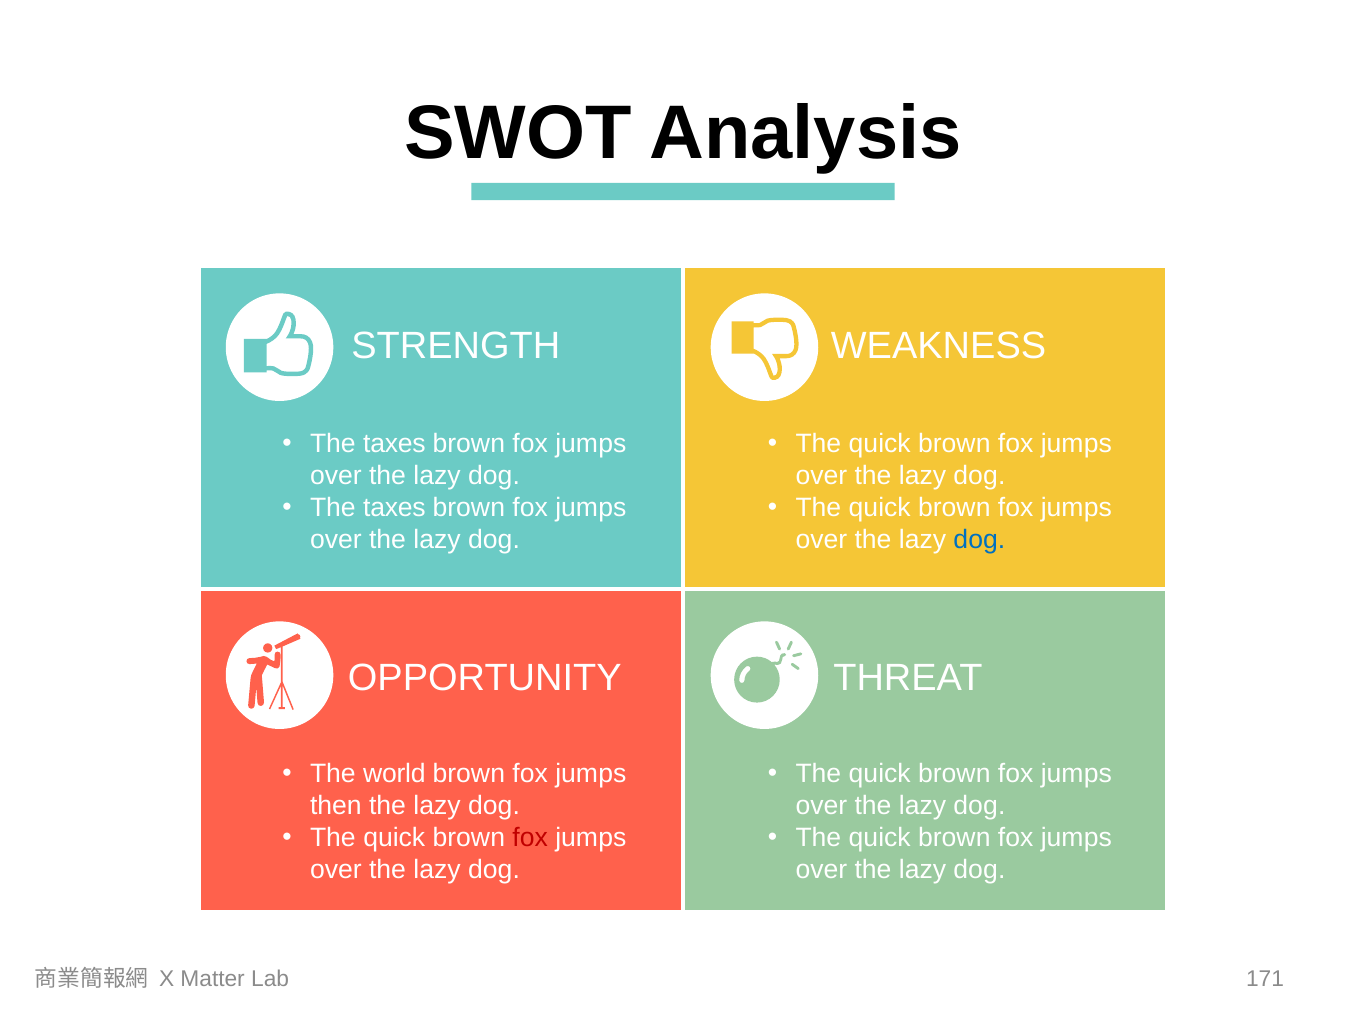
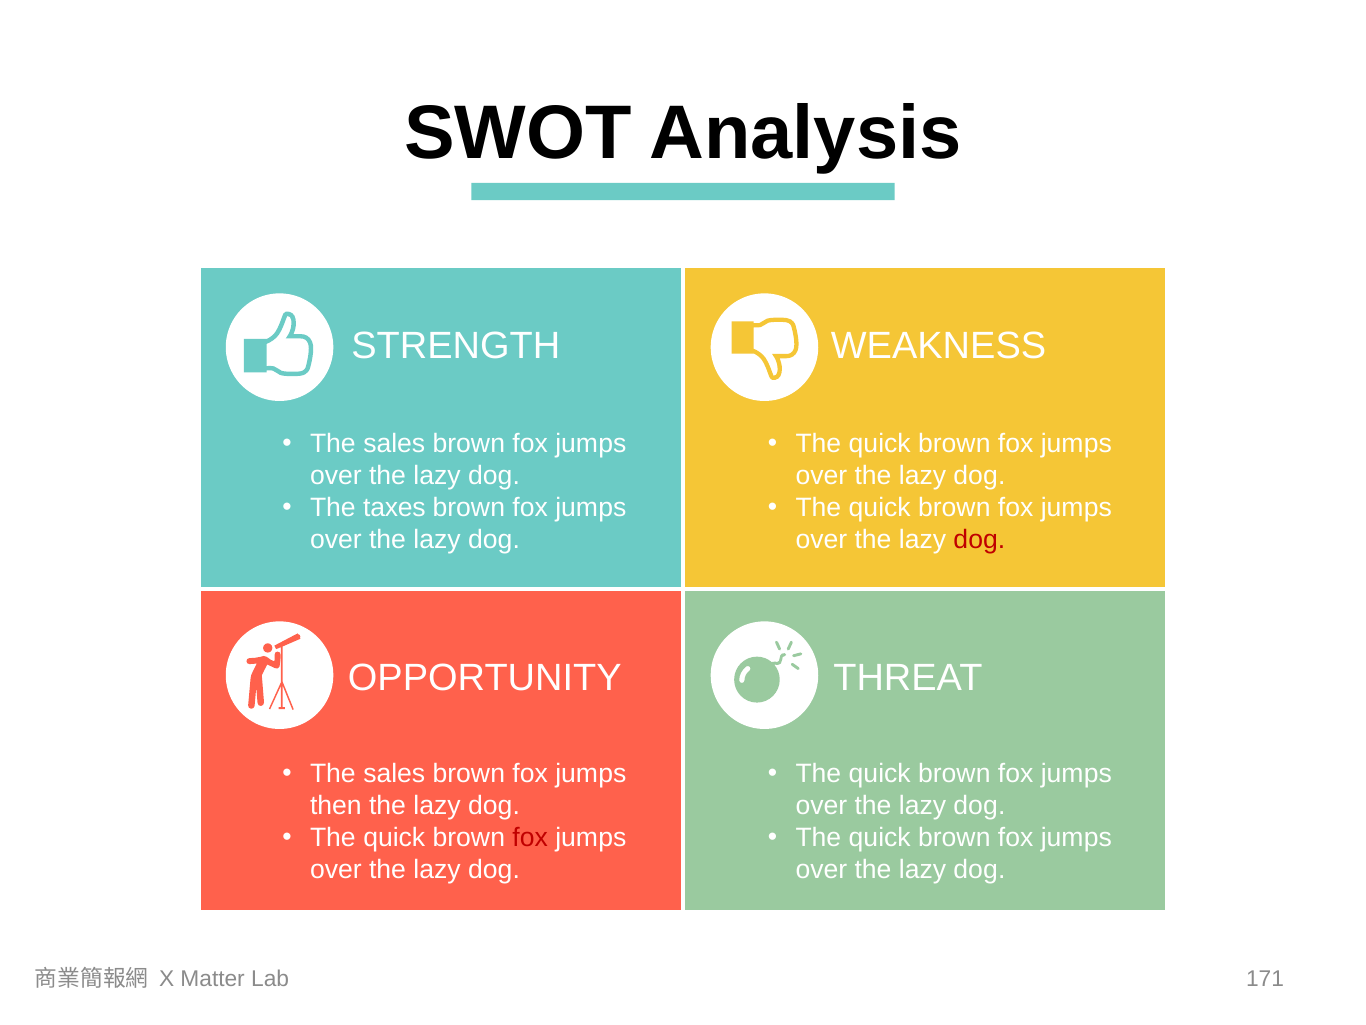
taxes: taxes -> sales (394, 444)
dog colour: blue -> red (979, 540)
world: world -> sales (394, 774)
